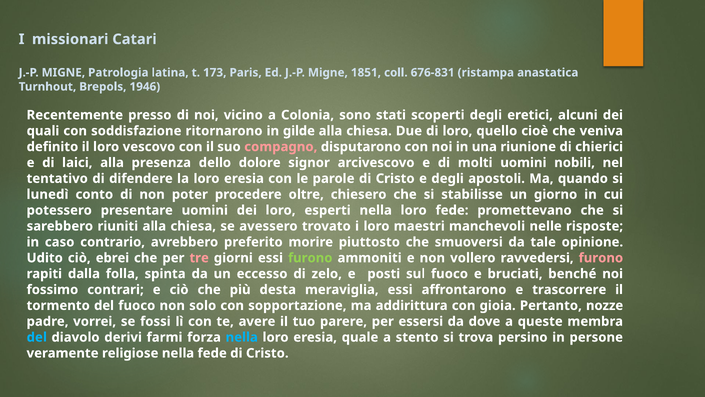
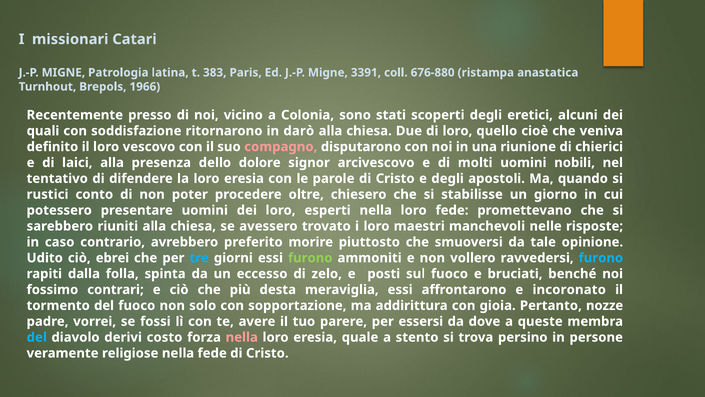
173: 173 -> 383 (215, 73)
1851: 1851 -> 3391 (366, 73)
676-831: 676-831 -> 676-880 (433, 73)
1946: 1946 -> 1966 (145, 87)
gilde: gilde -> darò (299, 131)
lunedì: lunedì -> rustici (48, 194)
tre colour: pink -> light blue (199, 258)
furono colour: pink -> light blue (601, 258)
trascorrere: trascorrere -> incoronato (569, 289)
farmi: farmi -> costo (165, 337)
nella colour: light blue -> pink (242, 337)
